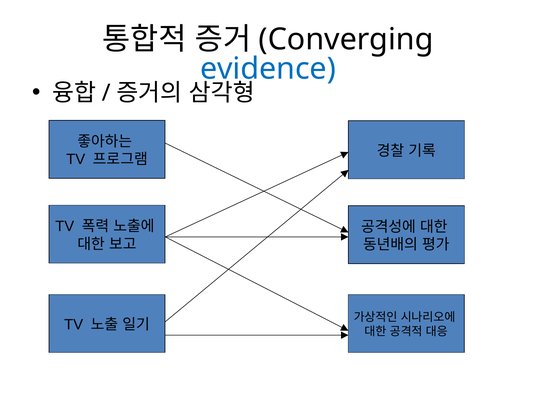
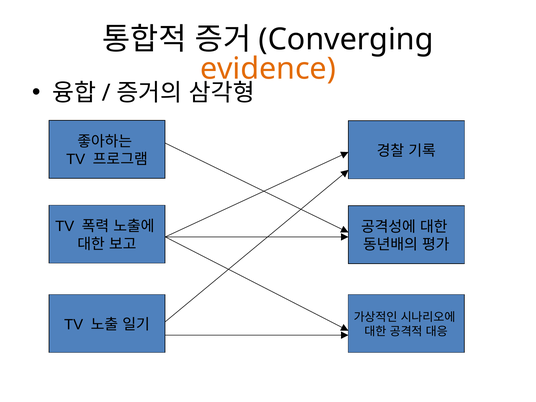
evidence colour: blue -> orange (268, 69)
